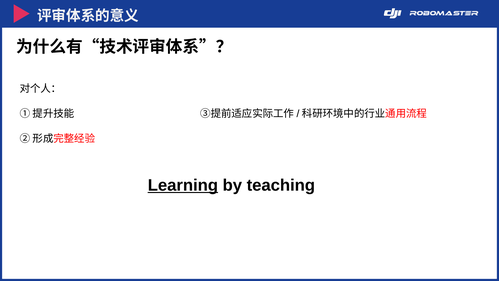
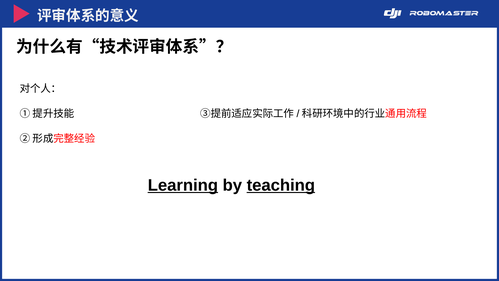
teaching underline: none -> present (281, 185)
